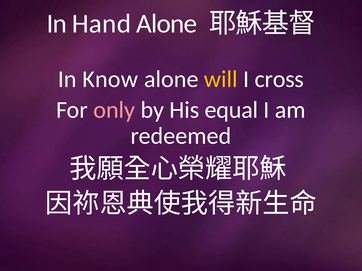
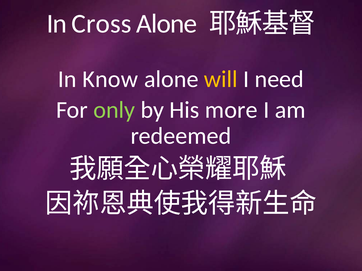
Hand: Hand -> Cross (101, 24)
cross: cross -> need (279, 79)
only colour: pink -> light green (114, 110)
equal: equal -> more (231, 110)
